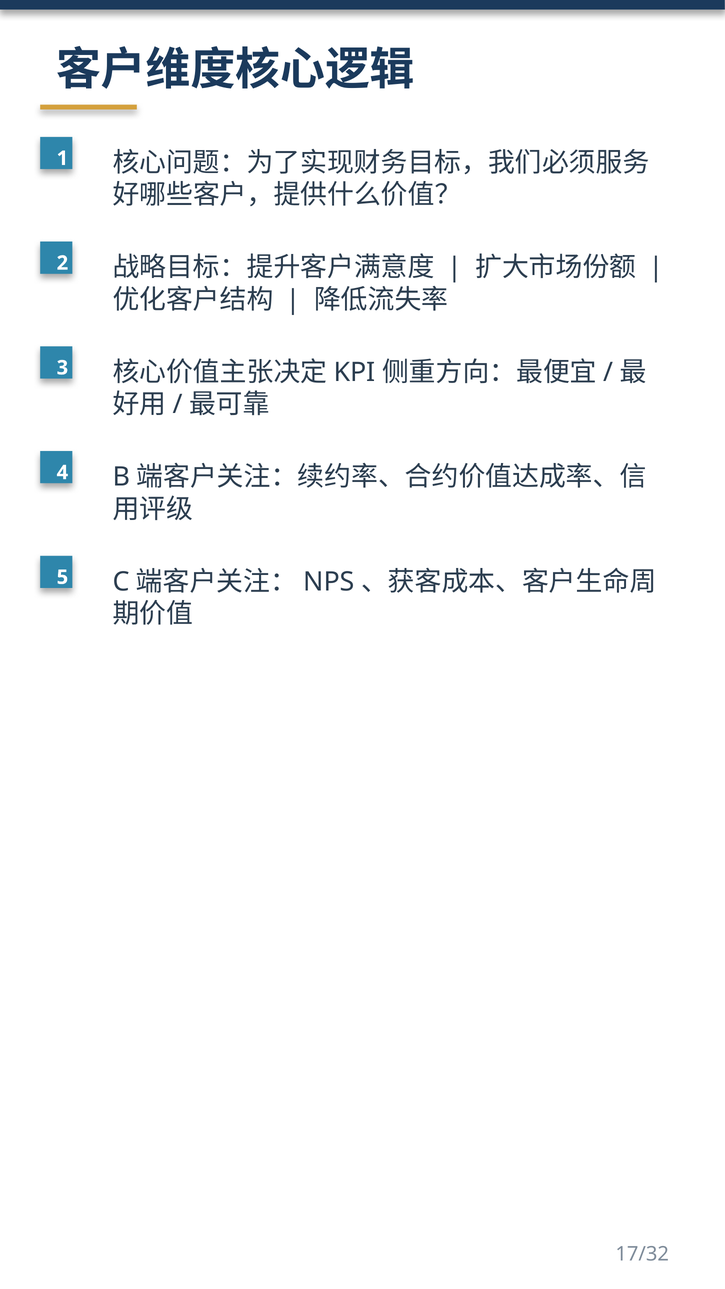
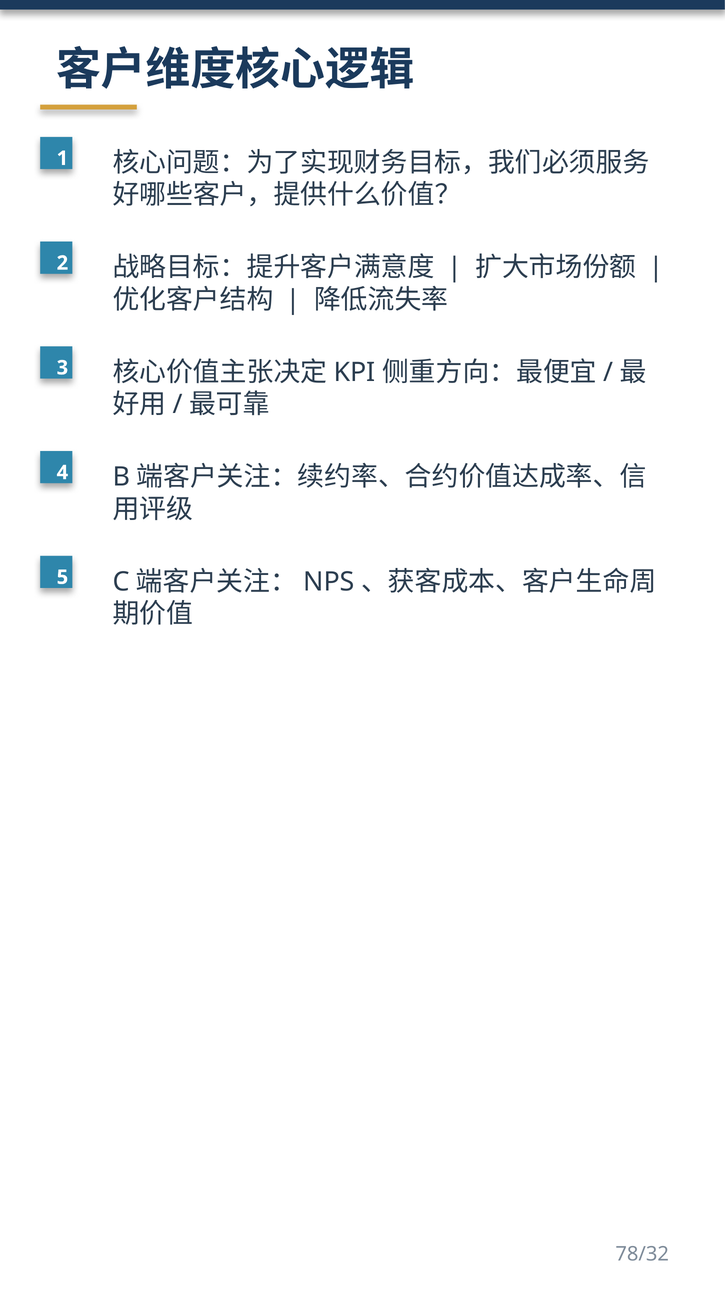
17/32: 17/32 -> 78/32 (642, 1254)
